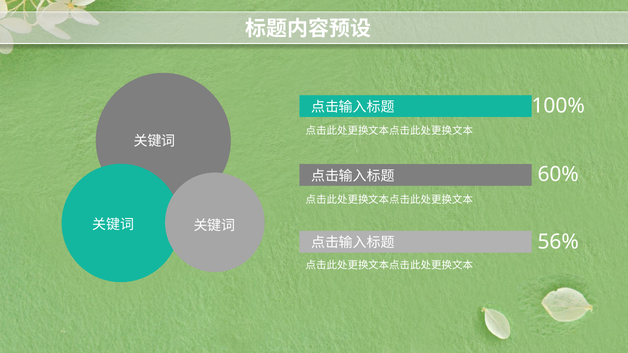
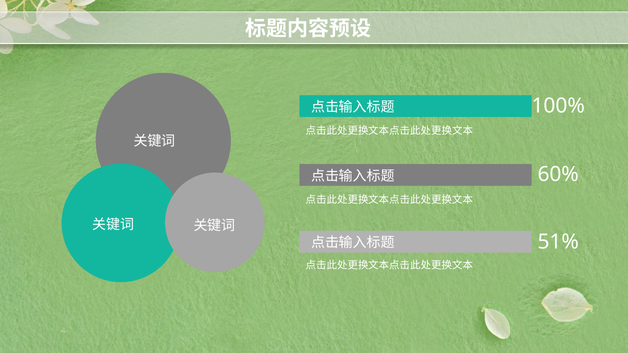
56%: 56% -> 51% (558, 242)
